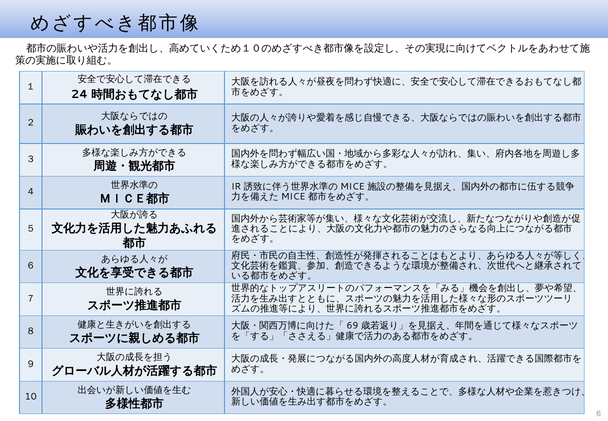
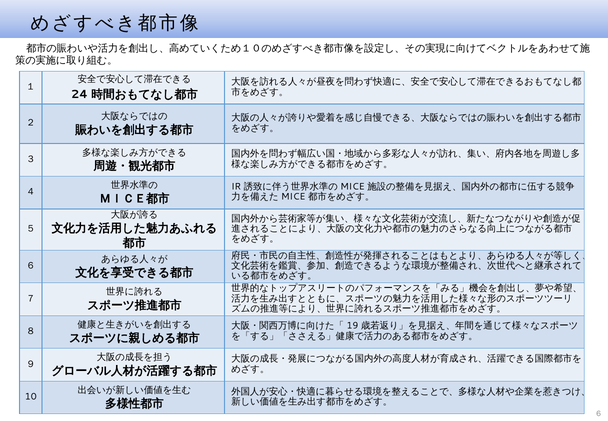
69: 69 -> 19 (352, 326)
